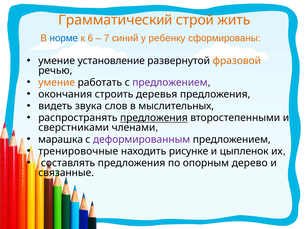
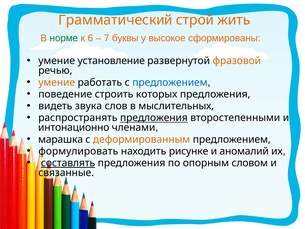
норме colour: blue -> green (64, 38)
синий: синий -> буквы (125, 38)
ребенку: ребенку -> высокое (167, 38)
предложением colour: purple -> blue (170, 82)
окончания: окончания -> поведение (65, 94)
деревья: деревья -> которых (157, 94)
сверстниками: сверстниками -> интонационно (74, 127)
деформированным colour: purple -> orange (142, 139)
тренировочные: тренировочные -> формулировать (78, 151)
цыпленок: цыпленок -> аномалий (244, 151)
составлять underline: none -> present (68, 163)
дерево: дерево -> словом (250, 163)
